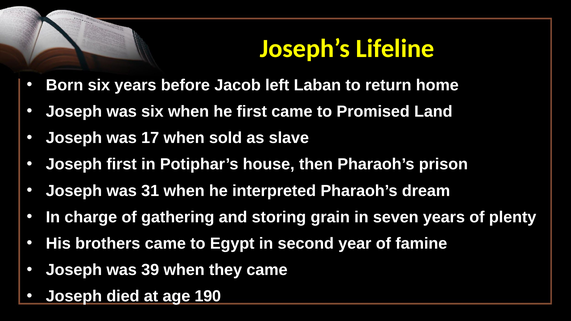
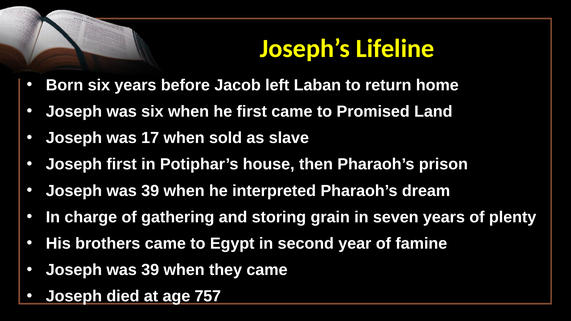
31: 31 -> 39 (150, 191)
190: 190 -> 757 (208, 297)
